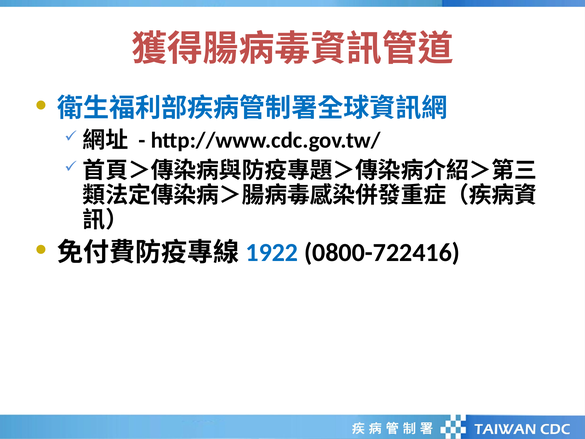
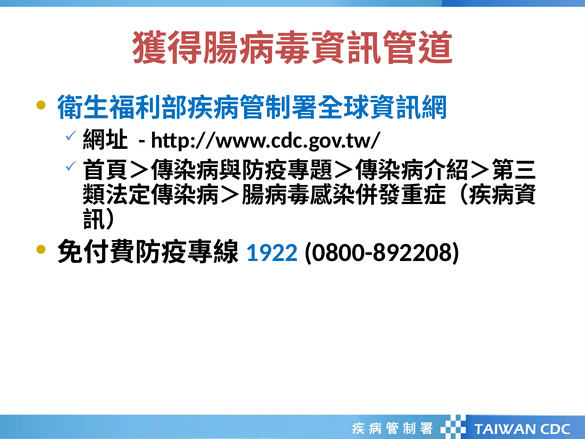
0800-722416: 0800-722416 -> 0800-892208 (382, 253)
